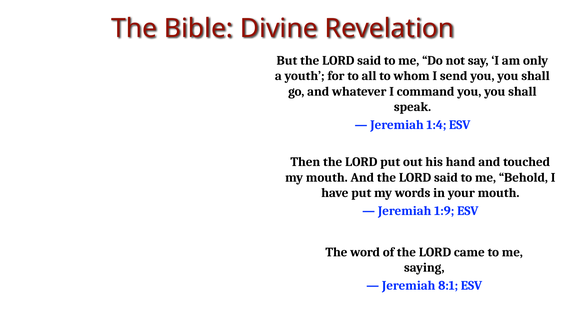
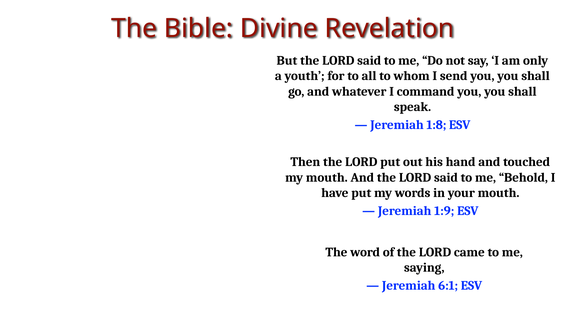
1:4: 1:4 -> 1:8 (436, 125)
8:1: 8:1 -> 6:1 (448, 285)
